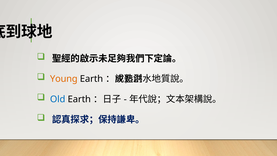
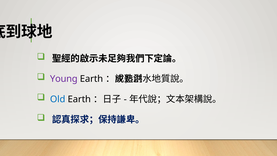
Young colour: orange -> purple (64, 79)
